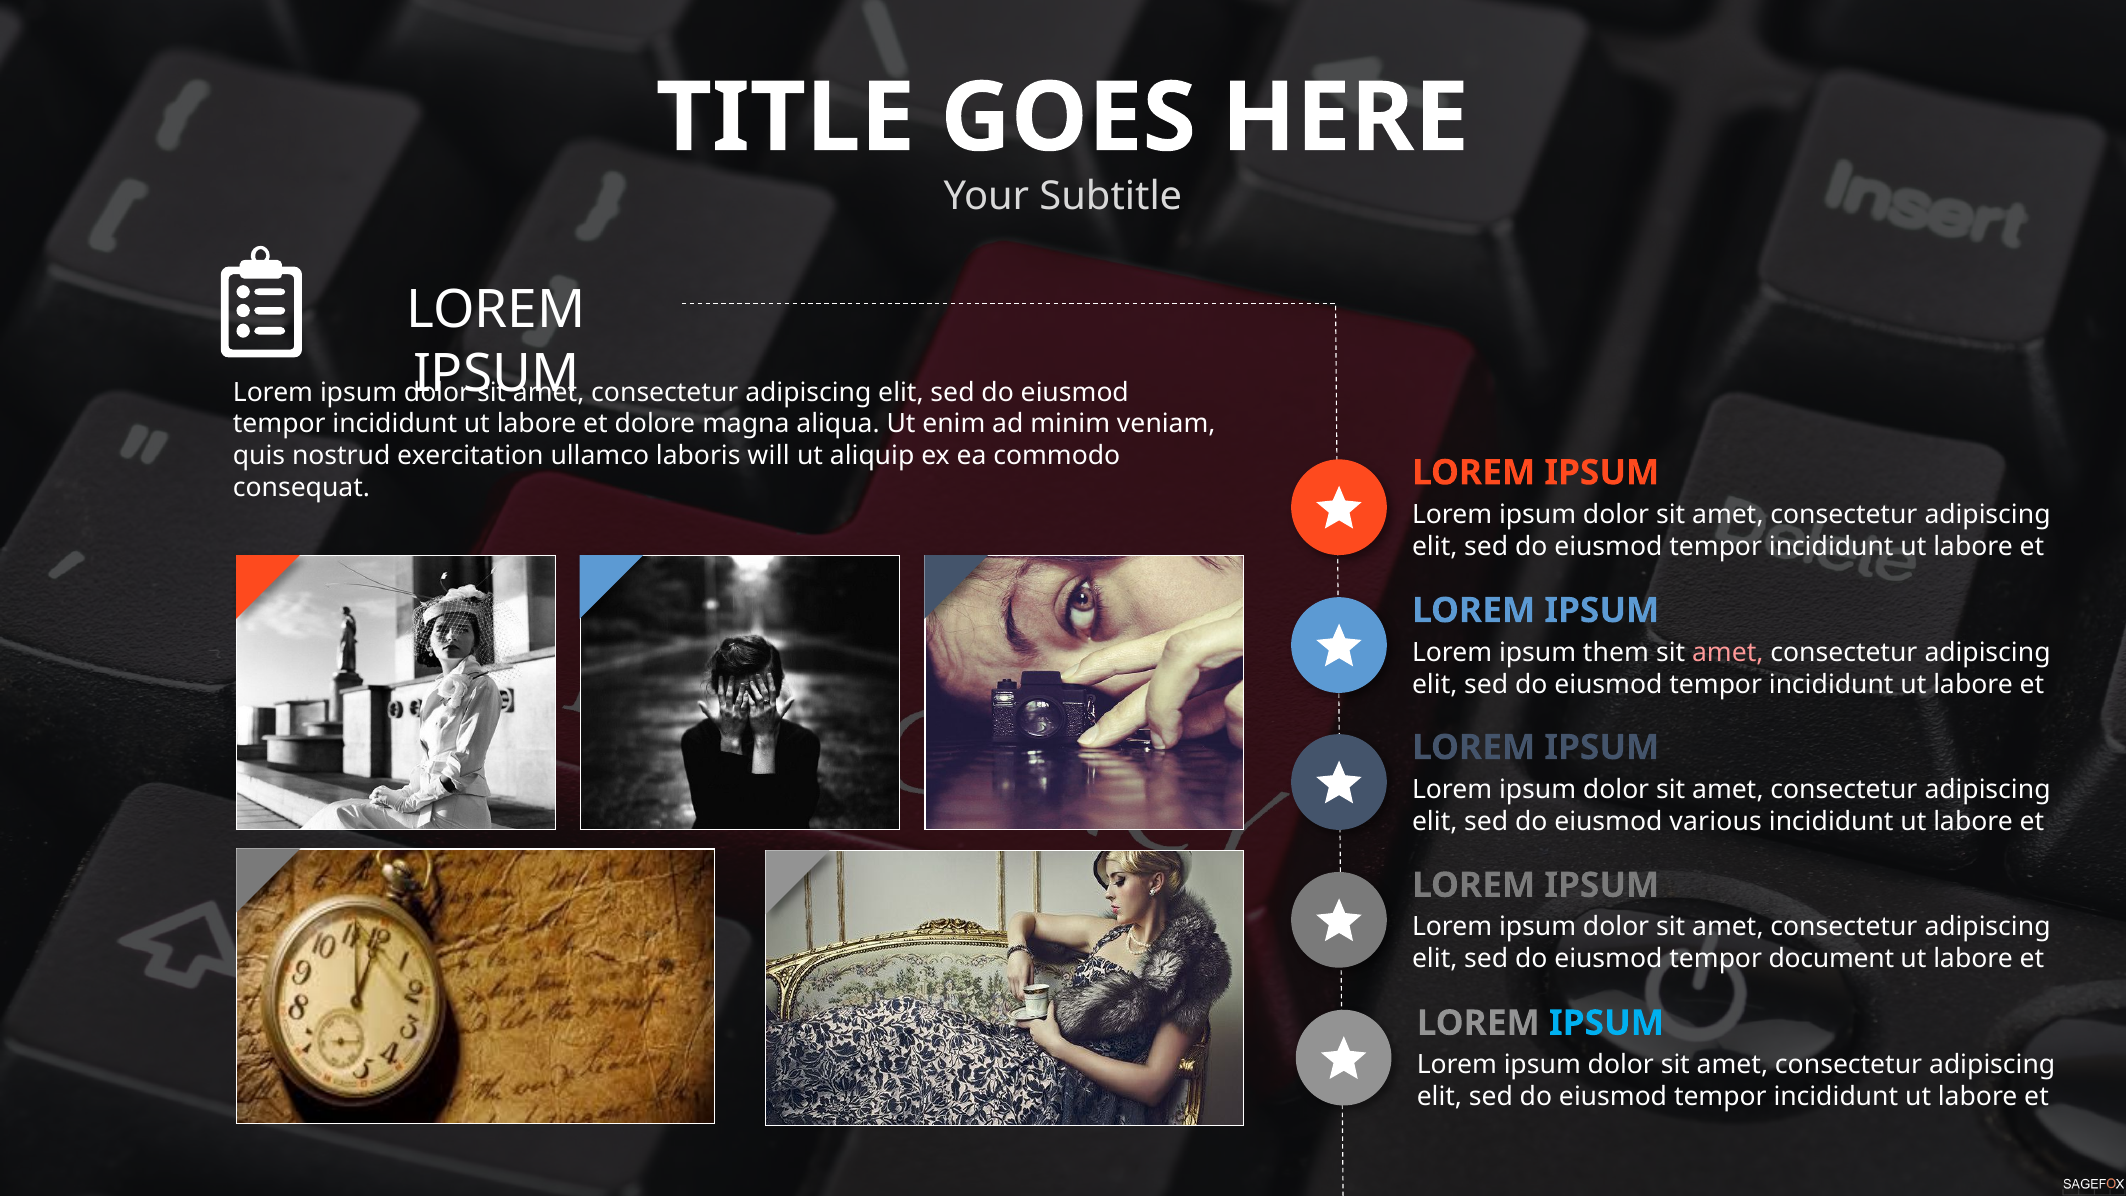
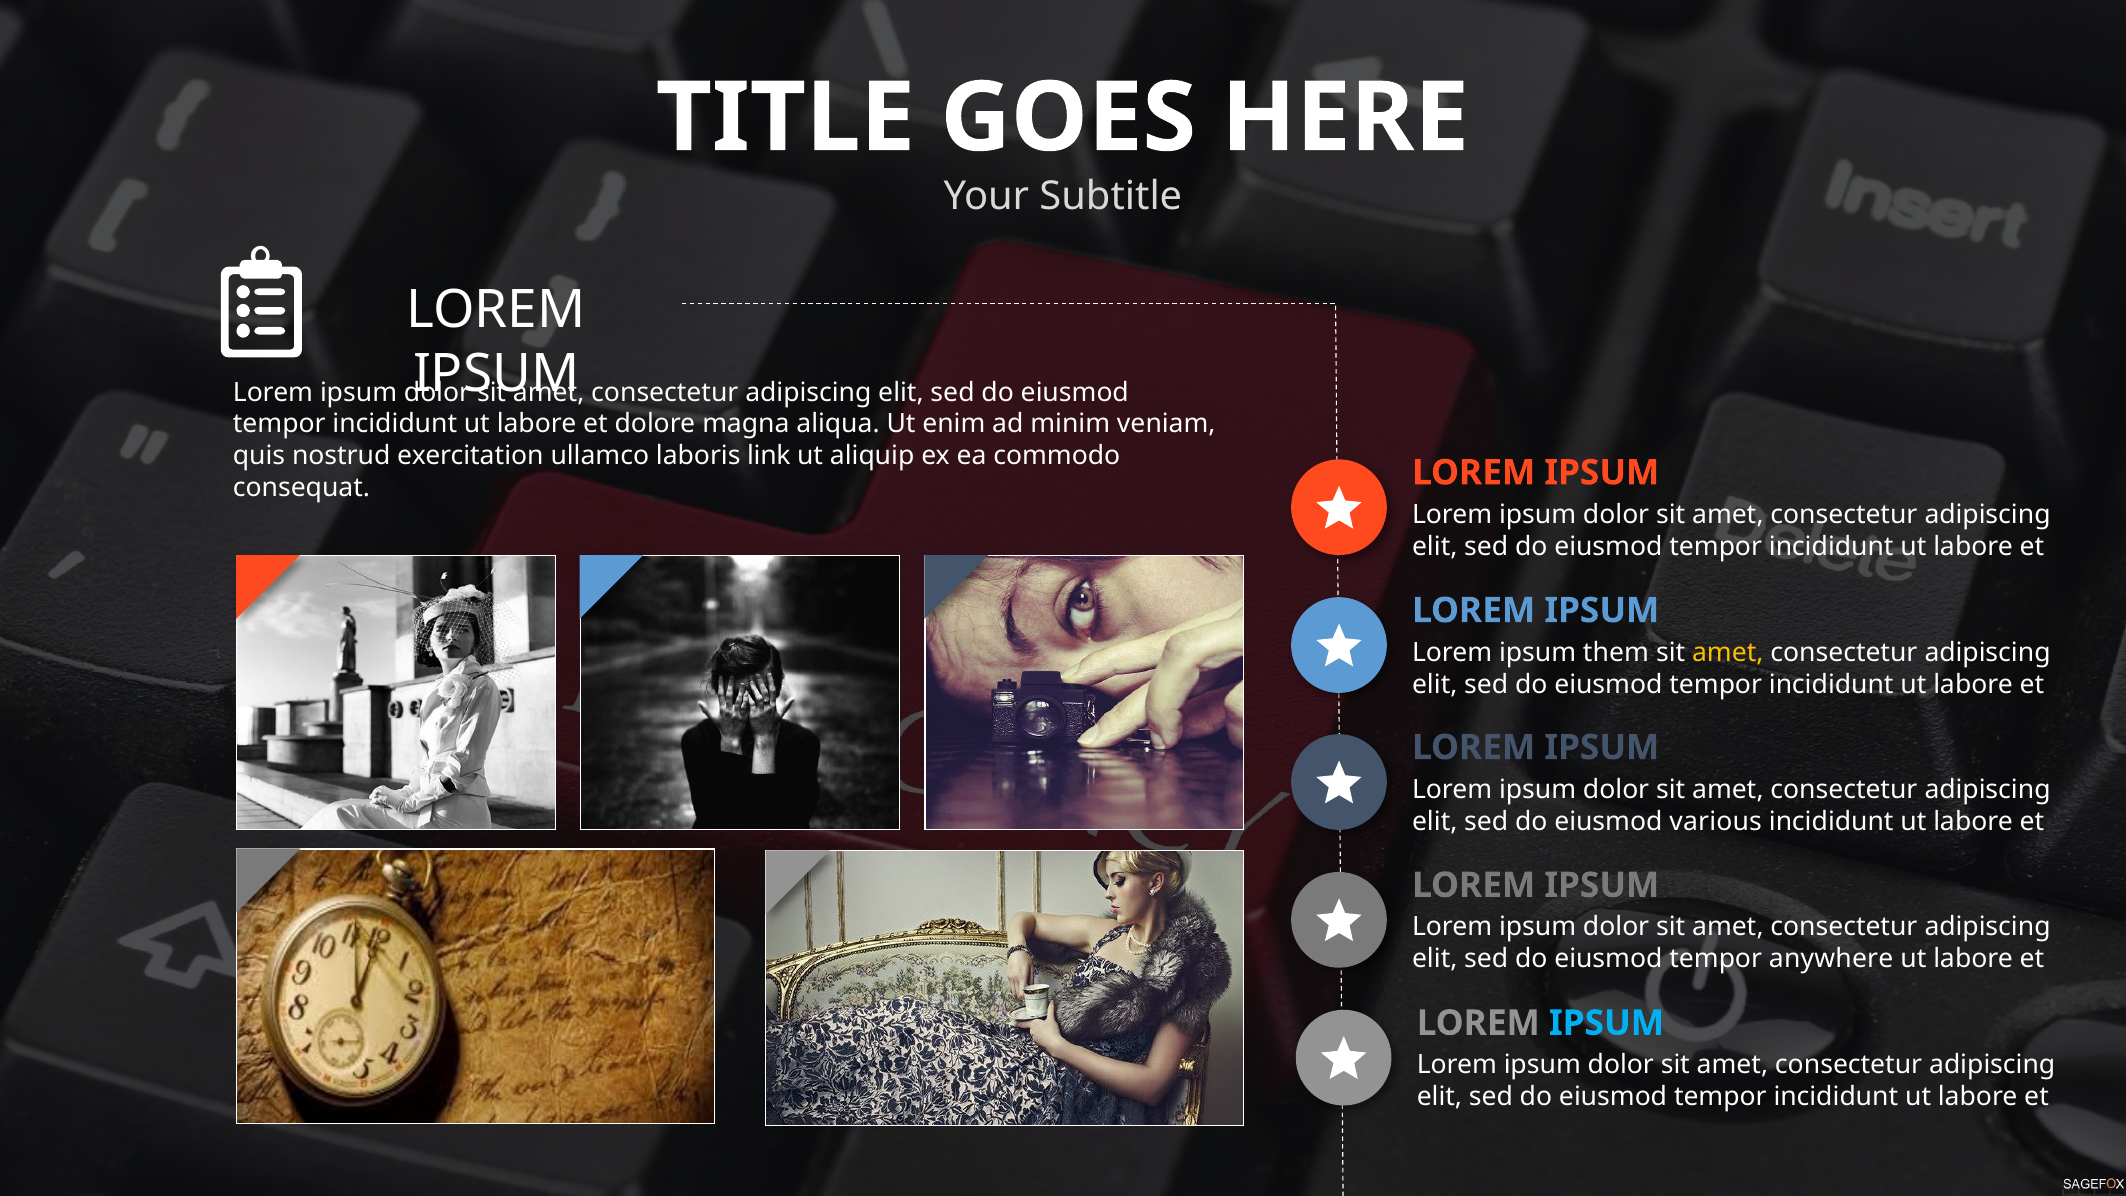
will: will -> link (769, 456)
amet colour: pink -> yellow (1728, 652)
document: document -> anywhere (1831, 959)
